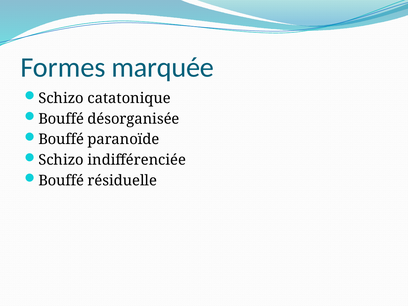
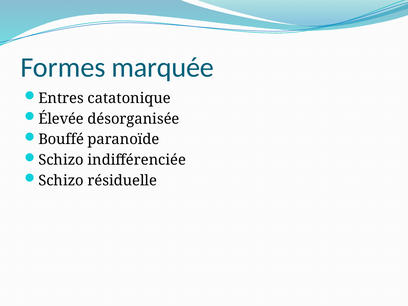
Schizo: Schizo -> Entres (61, 98)
Bouffé: Bouffé -> Élevée (61, 119)
Bouffé: Bouffé -> Schizo (61, 181)
